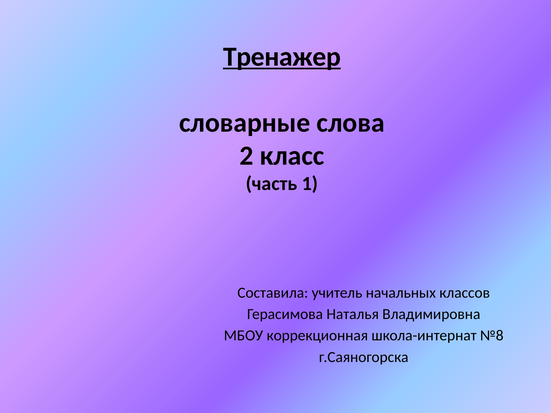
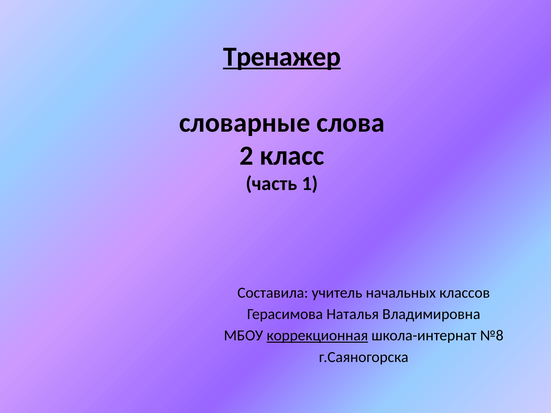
коррекционная underline: none -> present (317, 336)
